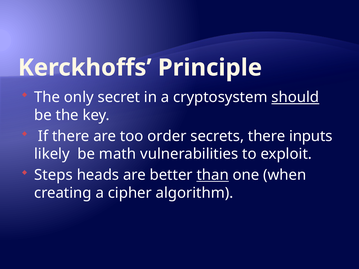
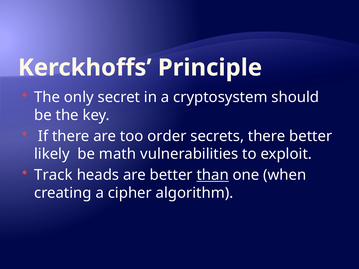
should underline: present -> none (295, 97)
there inputs: inputs -> better (311, 136)
Steps: Steps -> Track (53, 175)
